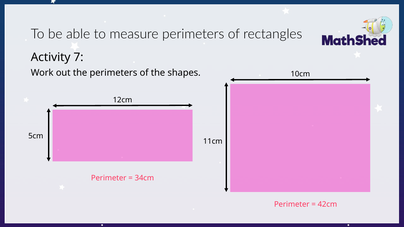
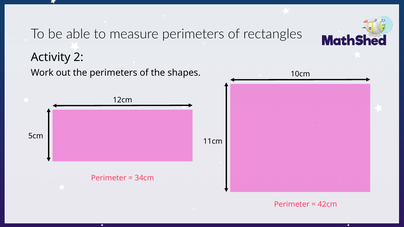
7: 7 -> 2 (78, 57)
